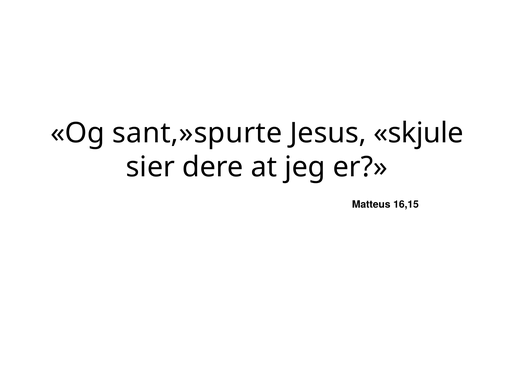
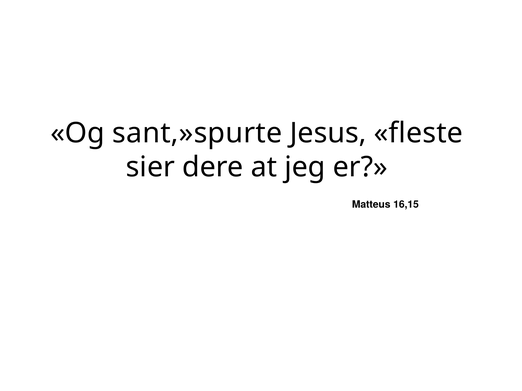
skjule: skjule -> fleste (418, 133)
